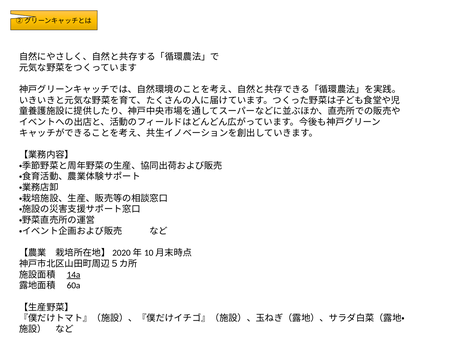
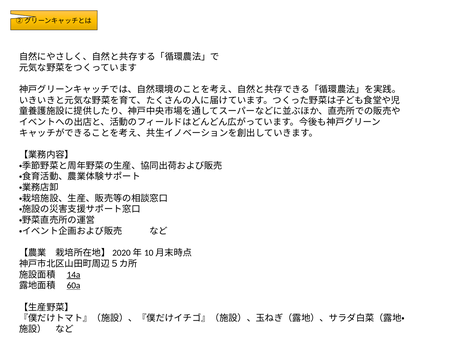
60a underline: none -> present (74, 286)
